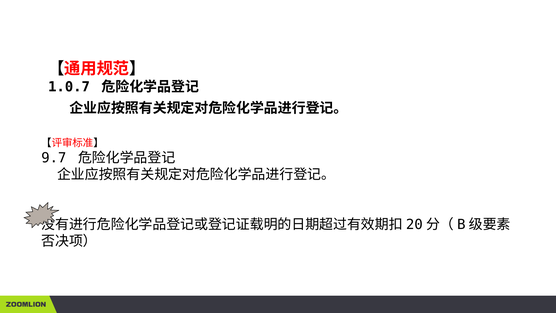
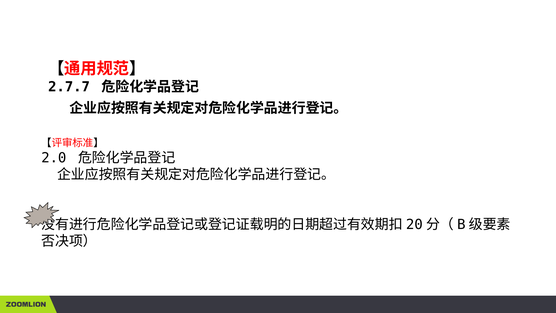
1.0.7: 1.0.7 -> 2.7.7 (69, 87)
9.7: 9.7 -> 2.0 (54, 158)
